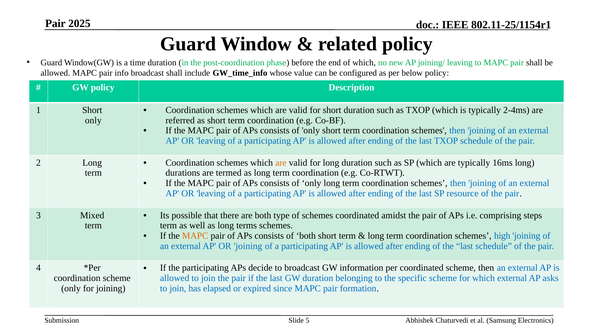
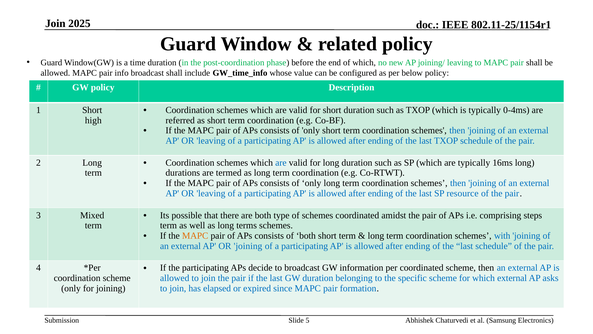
Pair: Pair -> Join (55, 24)
2-4ms: 2-4ms -> 0-4ms (516, 110)
only: only -> high (93, 120)
are colour: orange -> blue (281, 162)
high: high -> with (502, 235)
